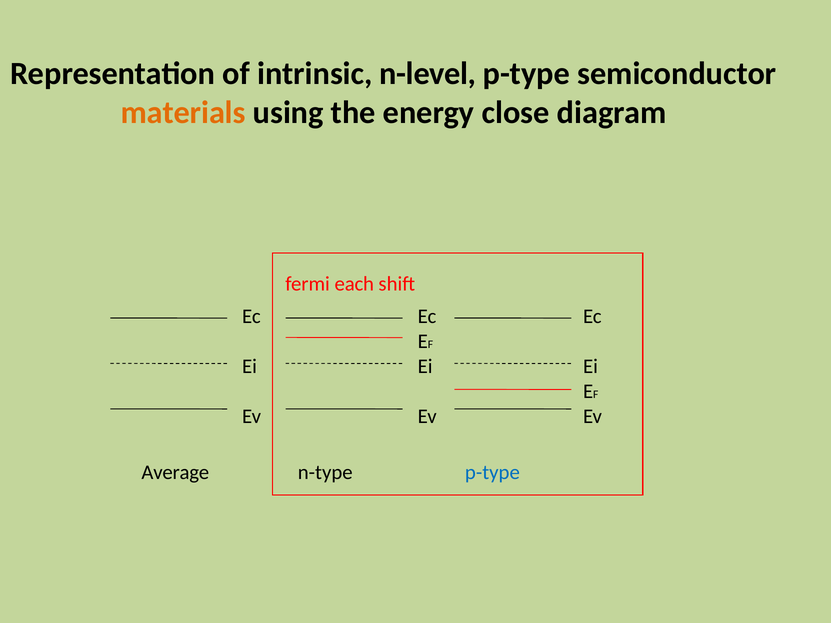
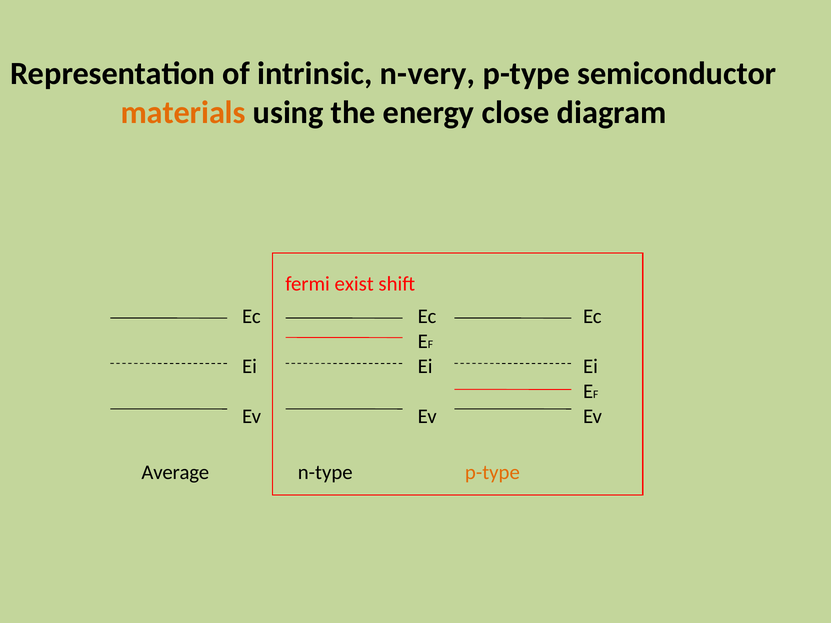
n-level: n-level -> n-very (428, 74)
each: each -> exist (354, 284)
p-type colour: blue -> orange (492, 472)
